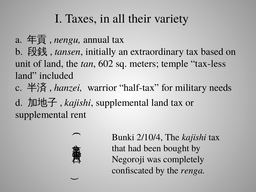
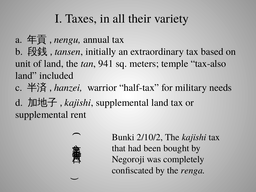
602: 602 -> 941 (106, 64)
tax-less: tax-less -> tax-also (208, 64)
2/10/4: 2/10/4 -> 2/10/2 (150, 137)
